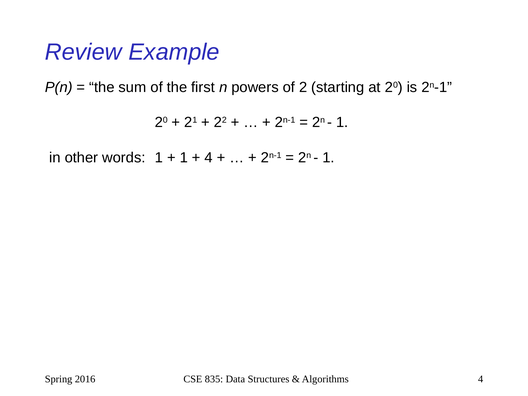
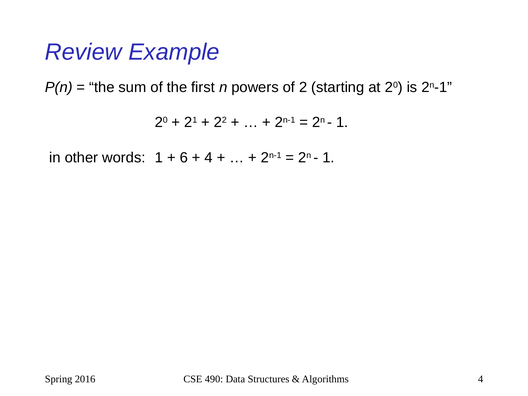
1: 1 -> 6 (184, 158)
835: 835 -> 490 (214, 379)
